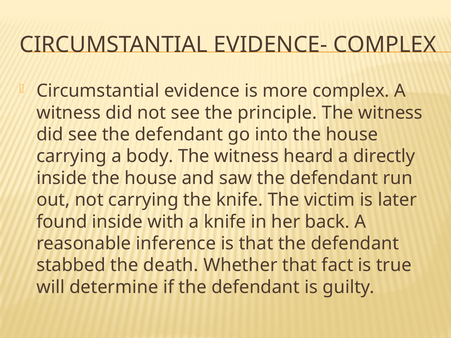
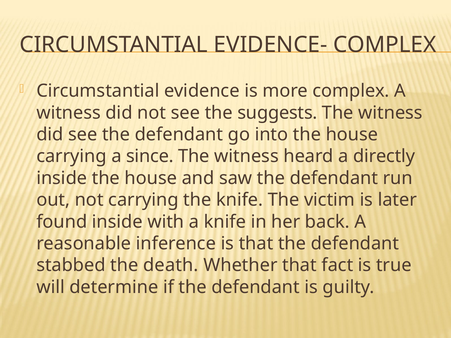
principle: principle -> suggests (277, 113)
body: body -> since (150, 156)
